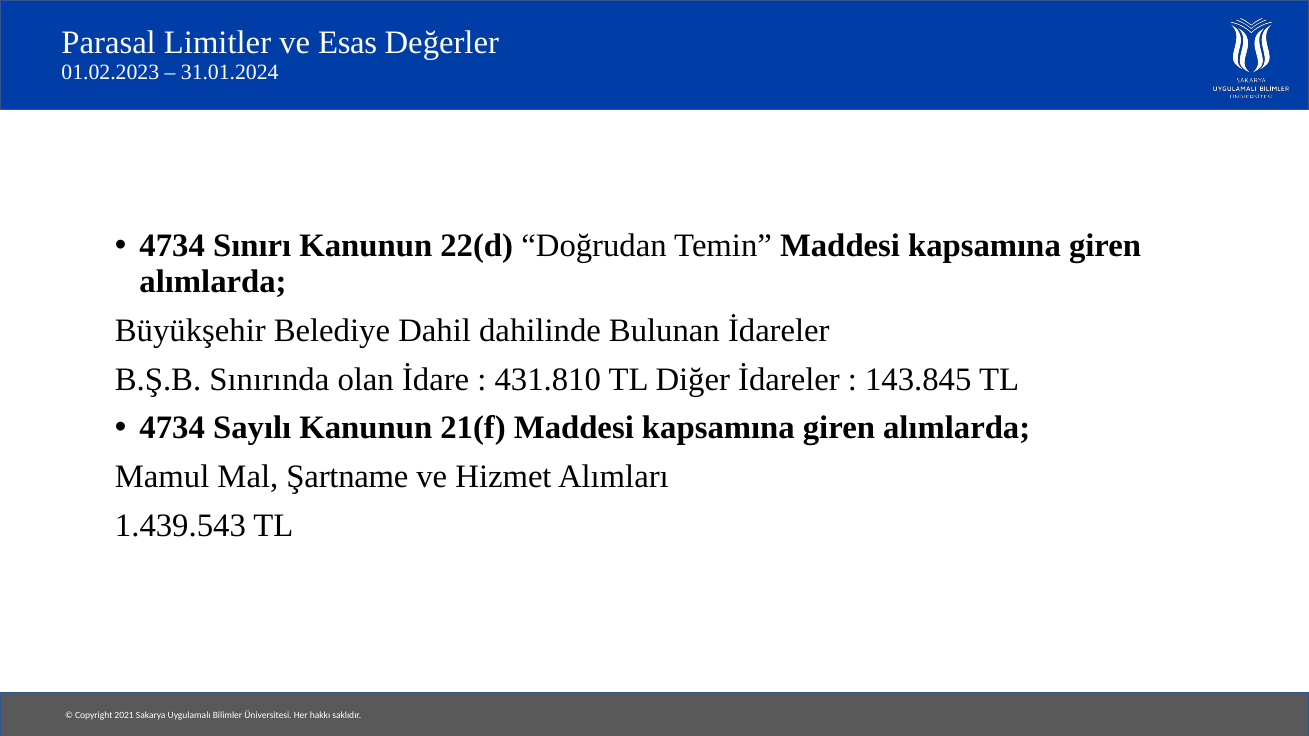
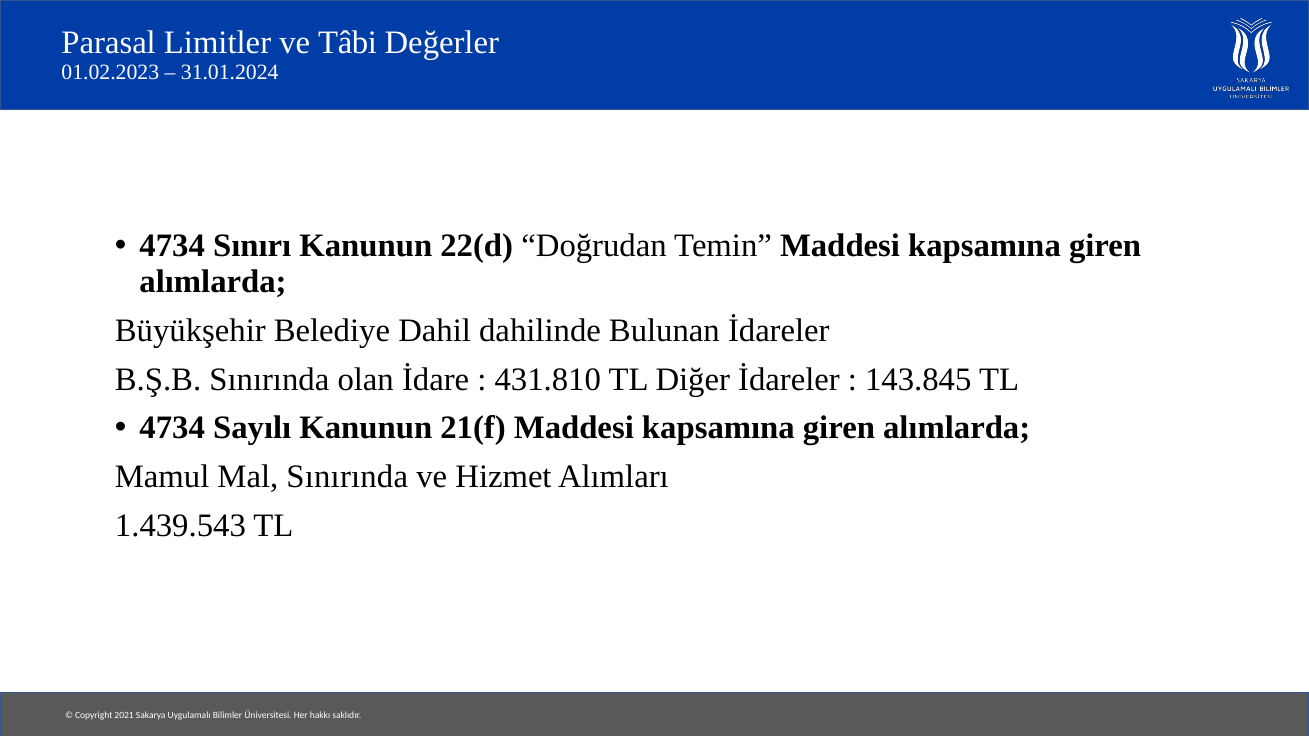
Esas: Esas -> Tâbi (348, 43)
Mal Şartname: Şartname -> Sınırında (347, 477)
